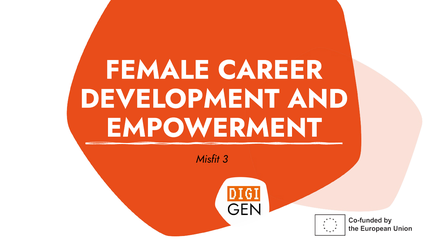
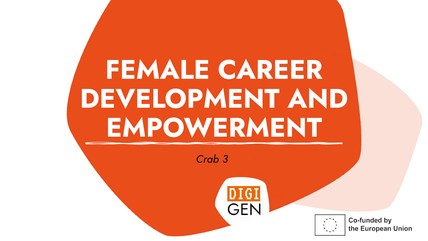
Misfit: Misfit -> Crab (207, 159)
